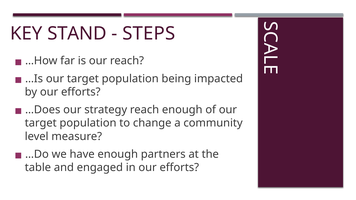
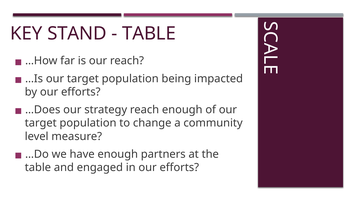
STEPS: STEPS -> TABLE (149, 33)
